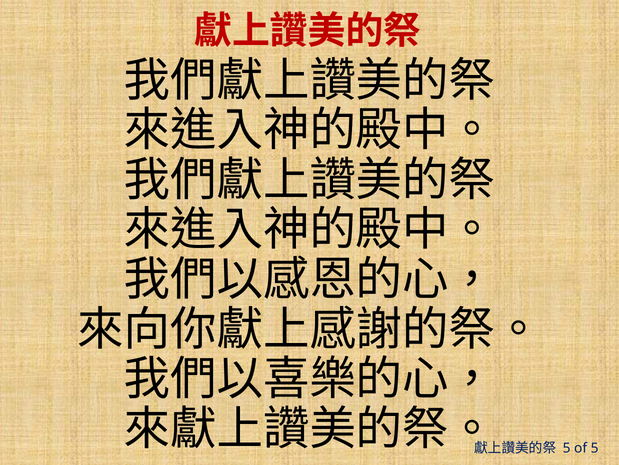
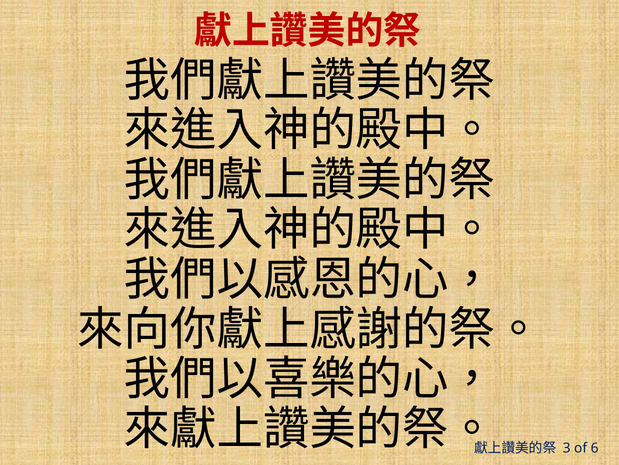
5: 5 -> 3 (567, 448)
of 5: 5 -> 6 (595, 448)
